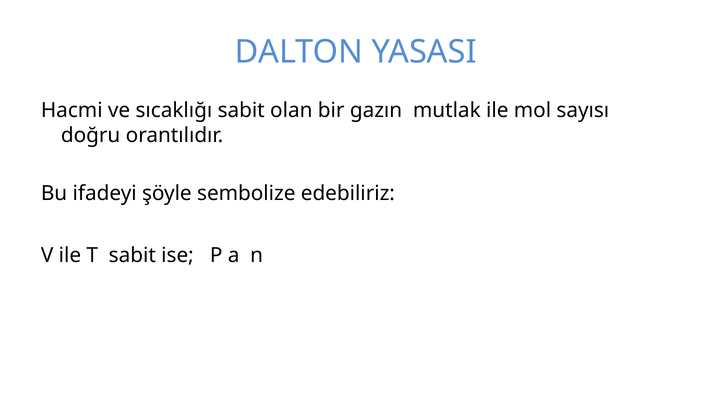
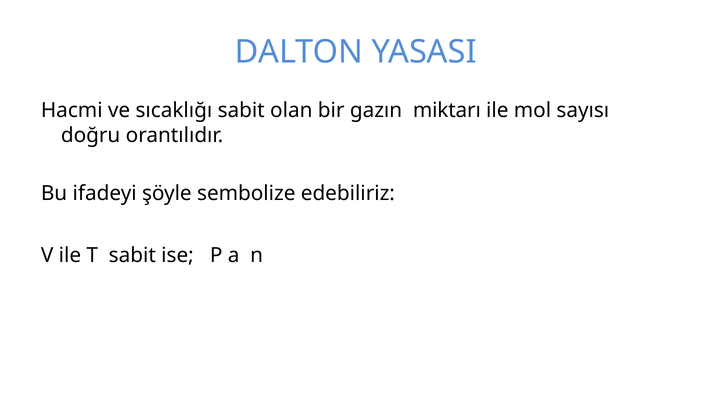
mutlak: mutlak -> miktarı (447, 110)
